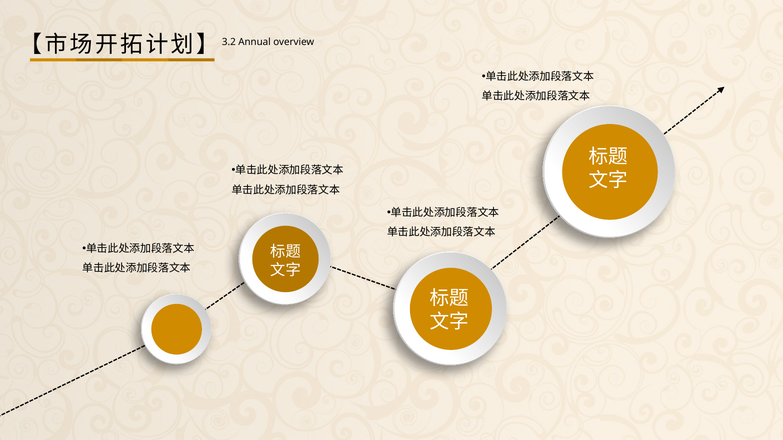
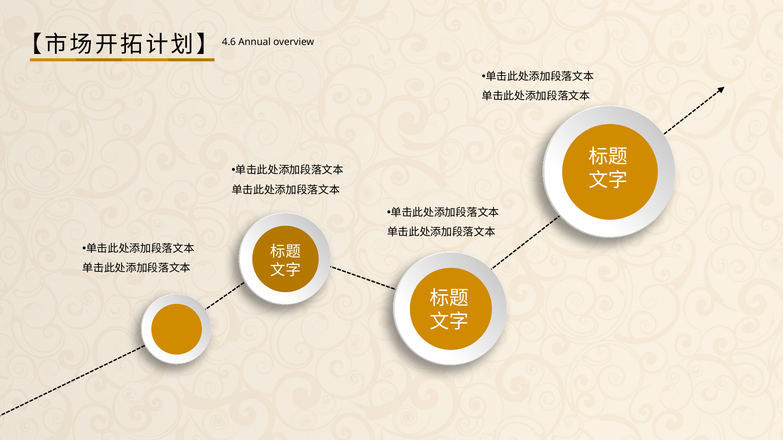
3.2: 3.2 -> 4.6 (229, 42)
